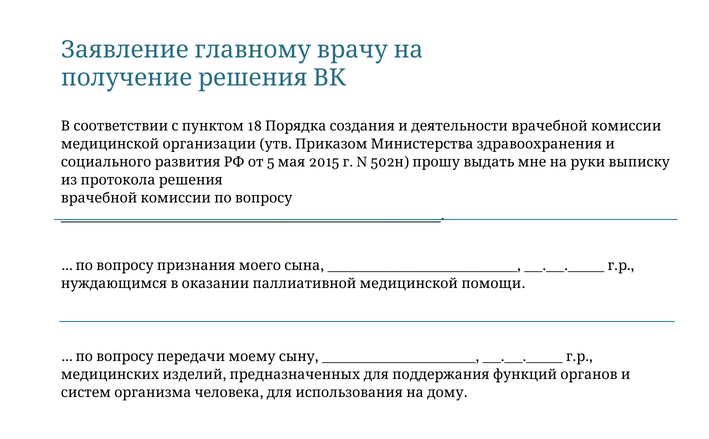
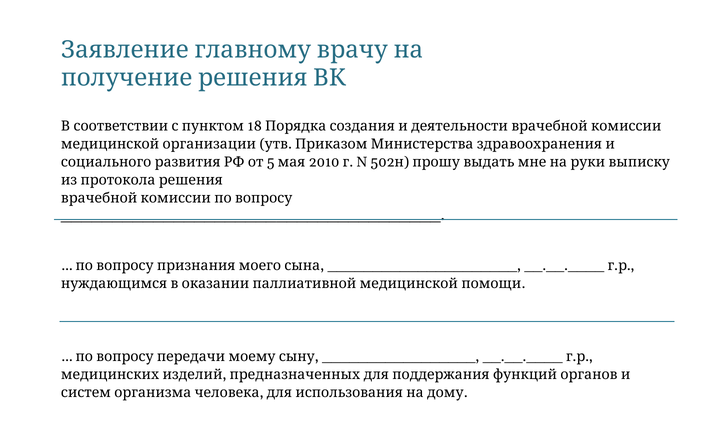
2015: 2015 -> 2010 (324, 162)
